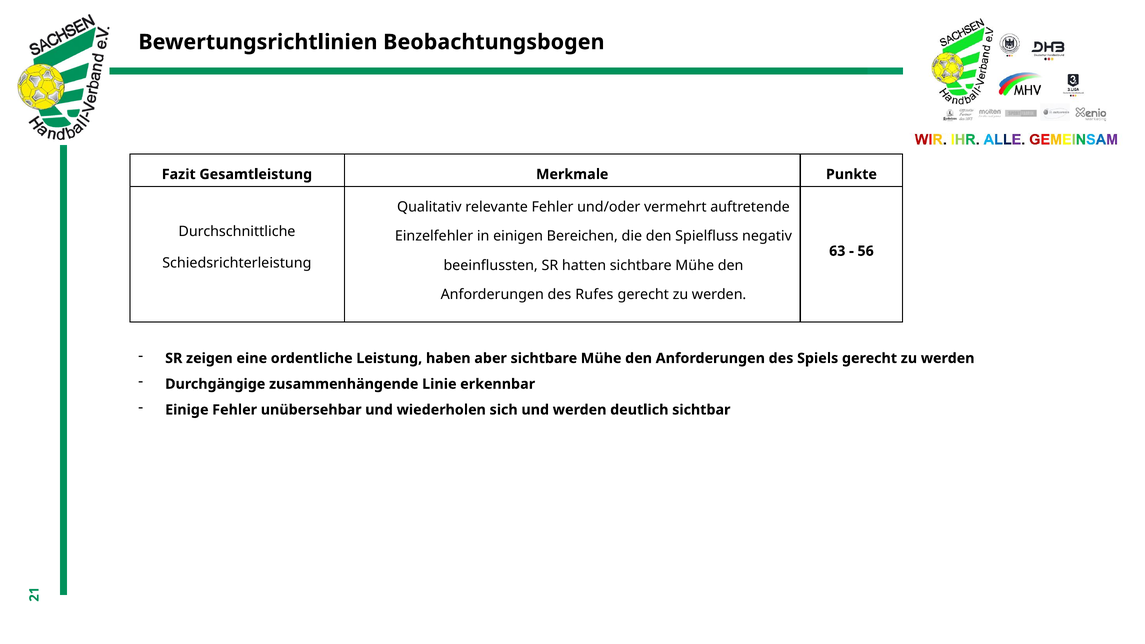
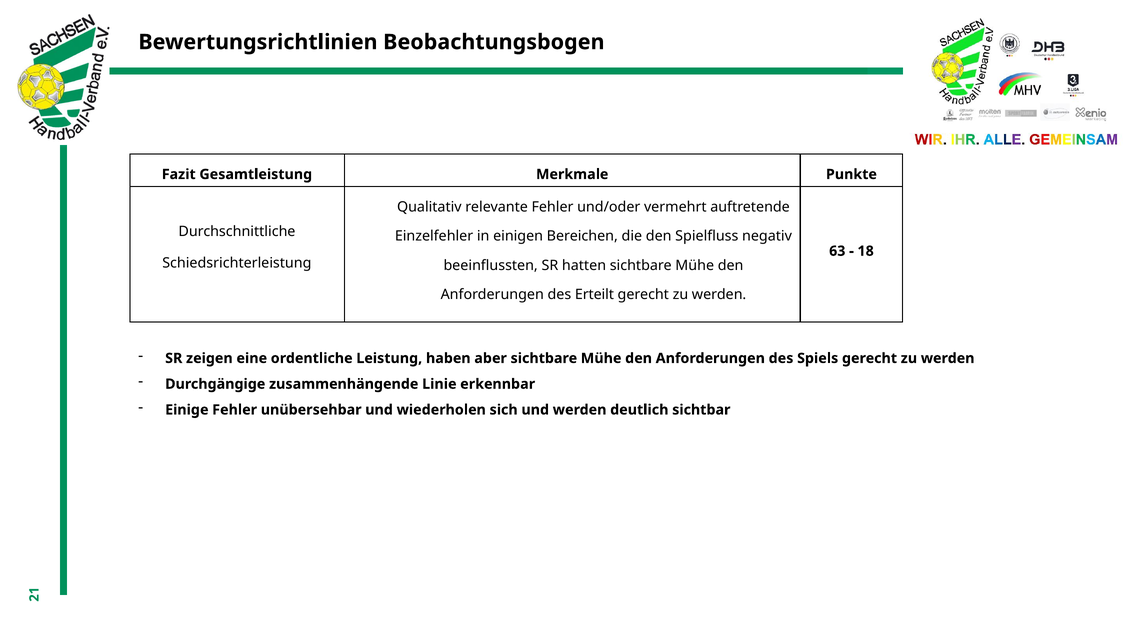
56: 56 -> 18 (866, 251)
Rufes: Rufes -> Erteilt (594, 295)
